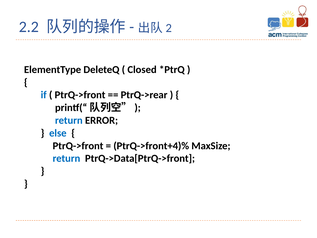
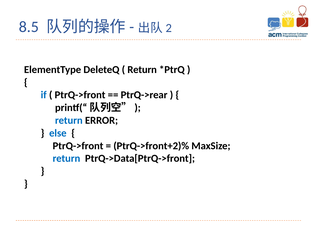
2.2: 2.2 -> 8.5 (29, 27)
Closed: Closed -> Return (142, 70)
PtrQ->front+4)%: PtrQ->front+4)% -> PtrQ->front+2)% (151, 146)
